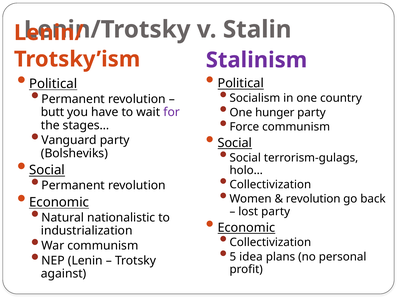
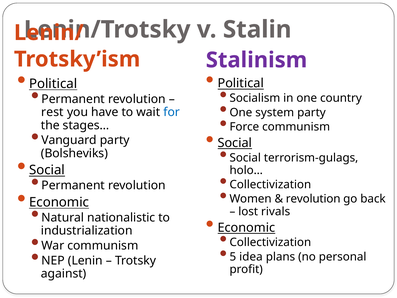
hunger: hunger -> system (275, 112)
butt: butt -> rest (52, 112)
for colour: purple -> blue (172, 112)
lost party: party -> rivals (276, 211)
